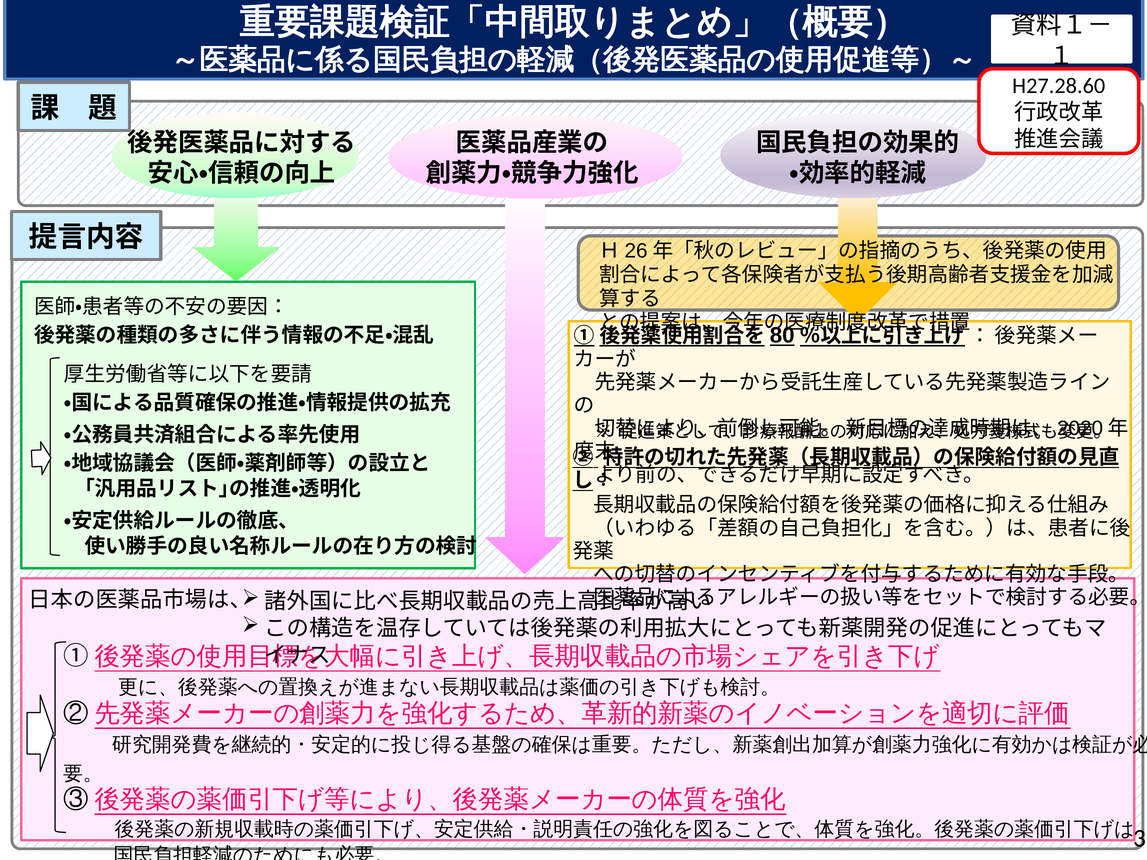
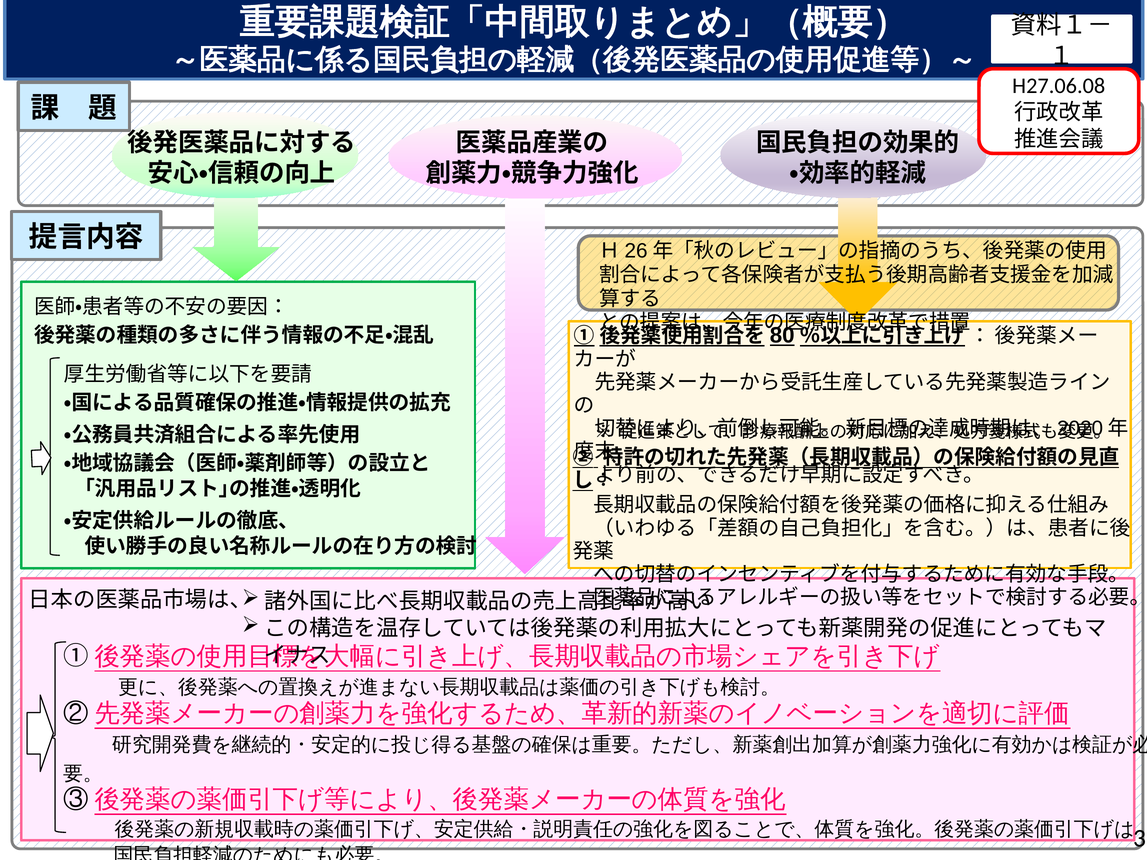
H27.28.60: H27.28.60 -> H27.06.08 (1059, 86)
